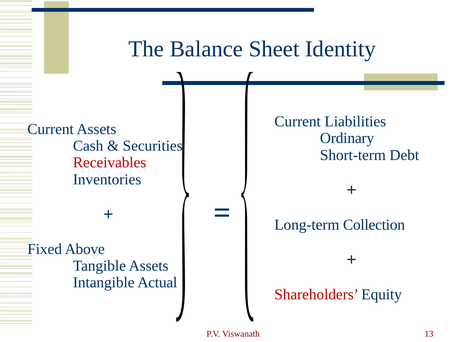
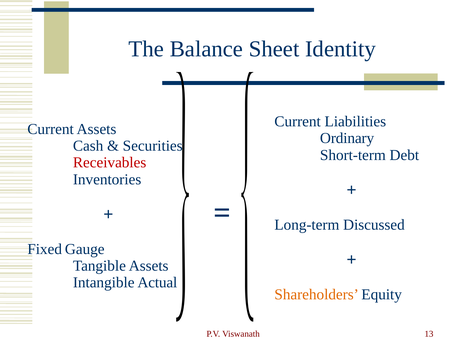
Collection: Collection -> Discussed (374, 225)
Above: Above -> Gauge (85, 249)
Shareholders colour: red -> orange (317, 294)
